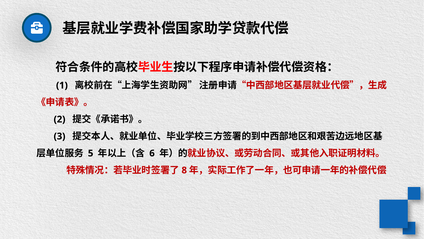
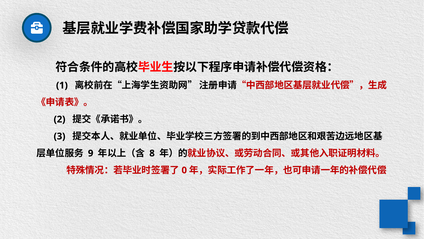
5: 5 -> 9 (91, 153)
6: 6 -> 8 (152, 153)
8: 8 -> 0 (184, 170)
